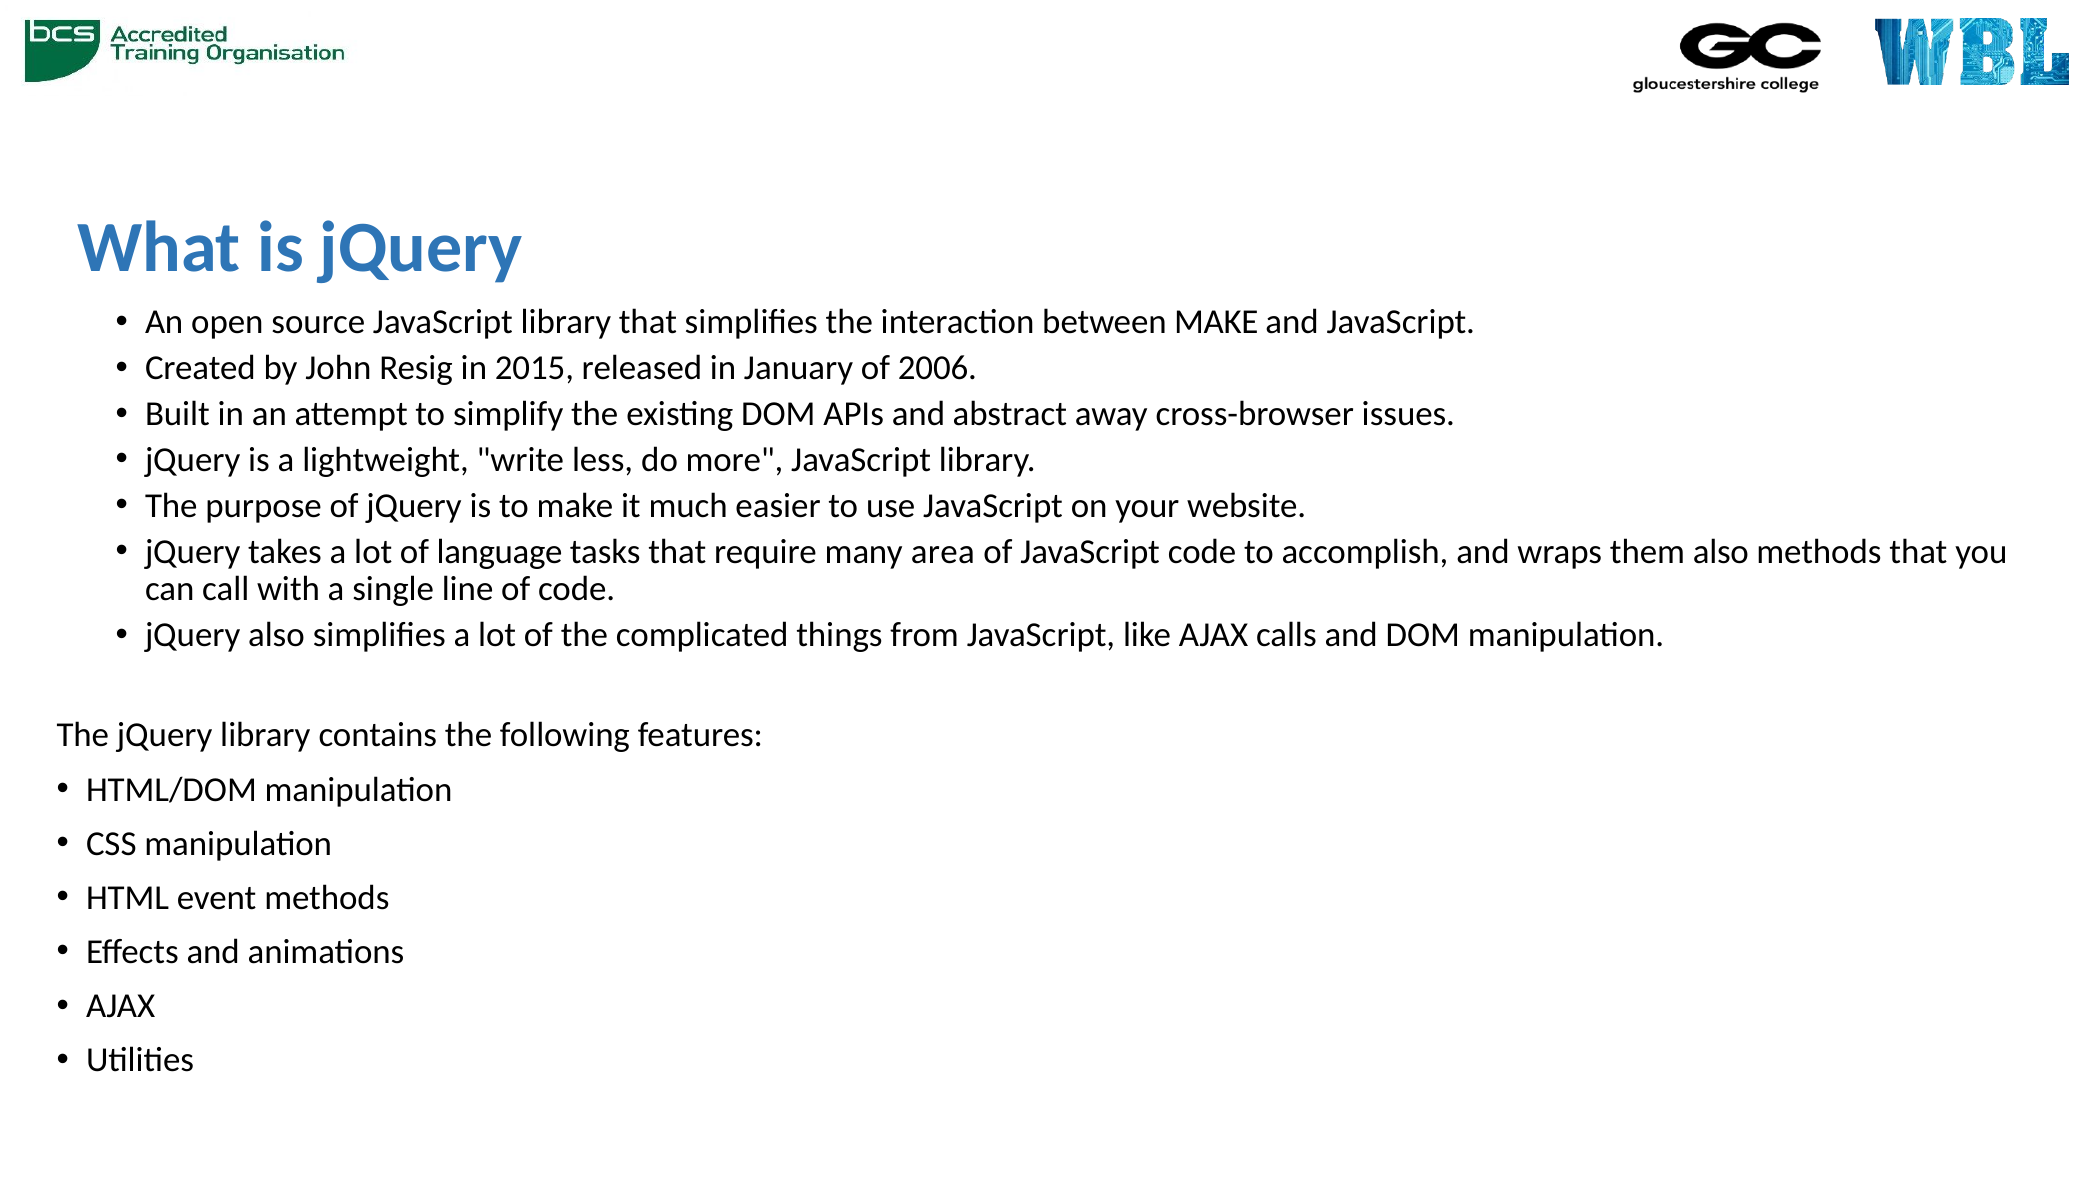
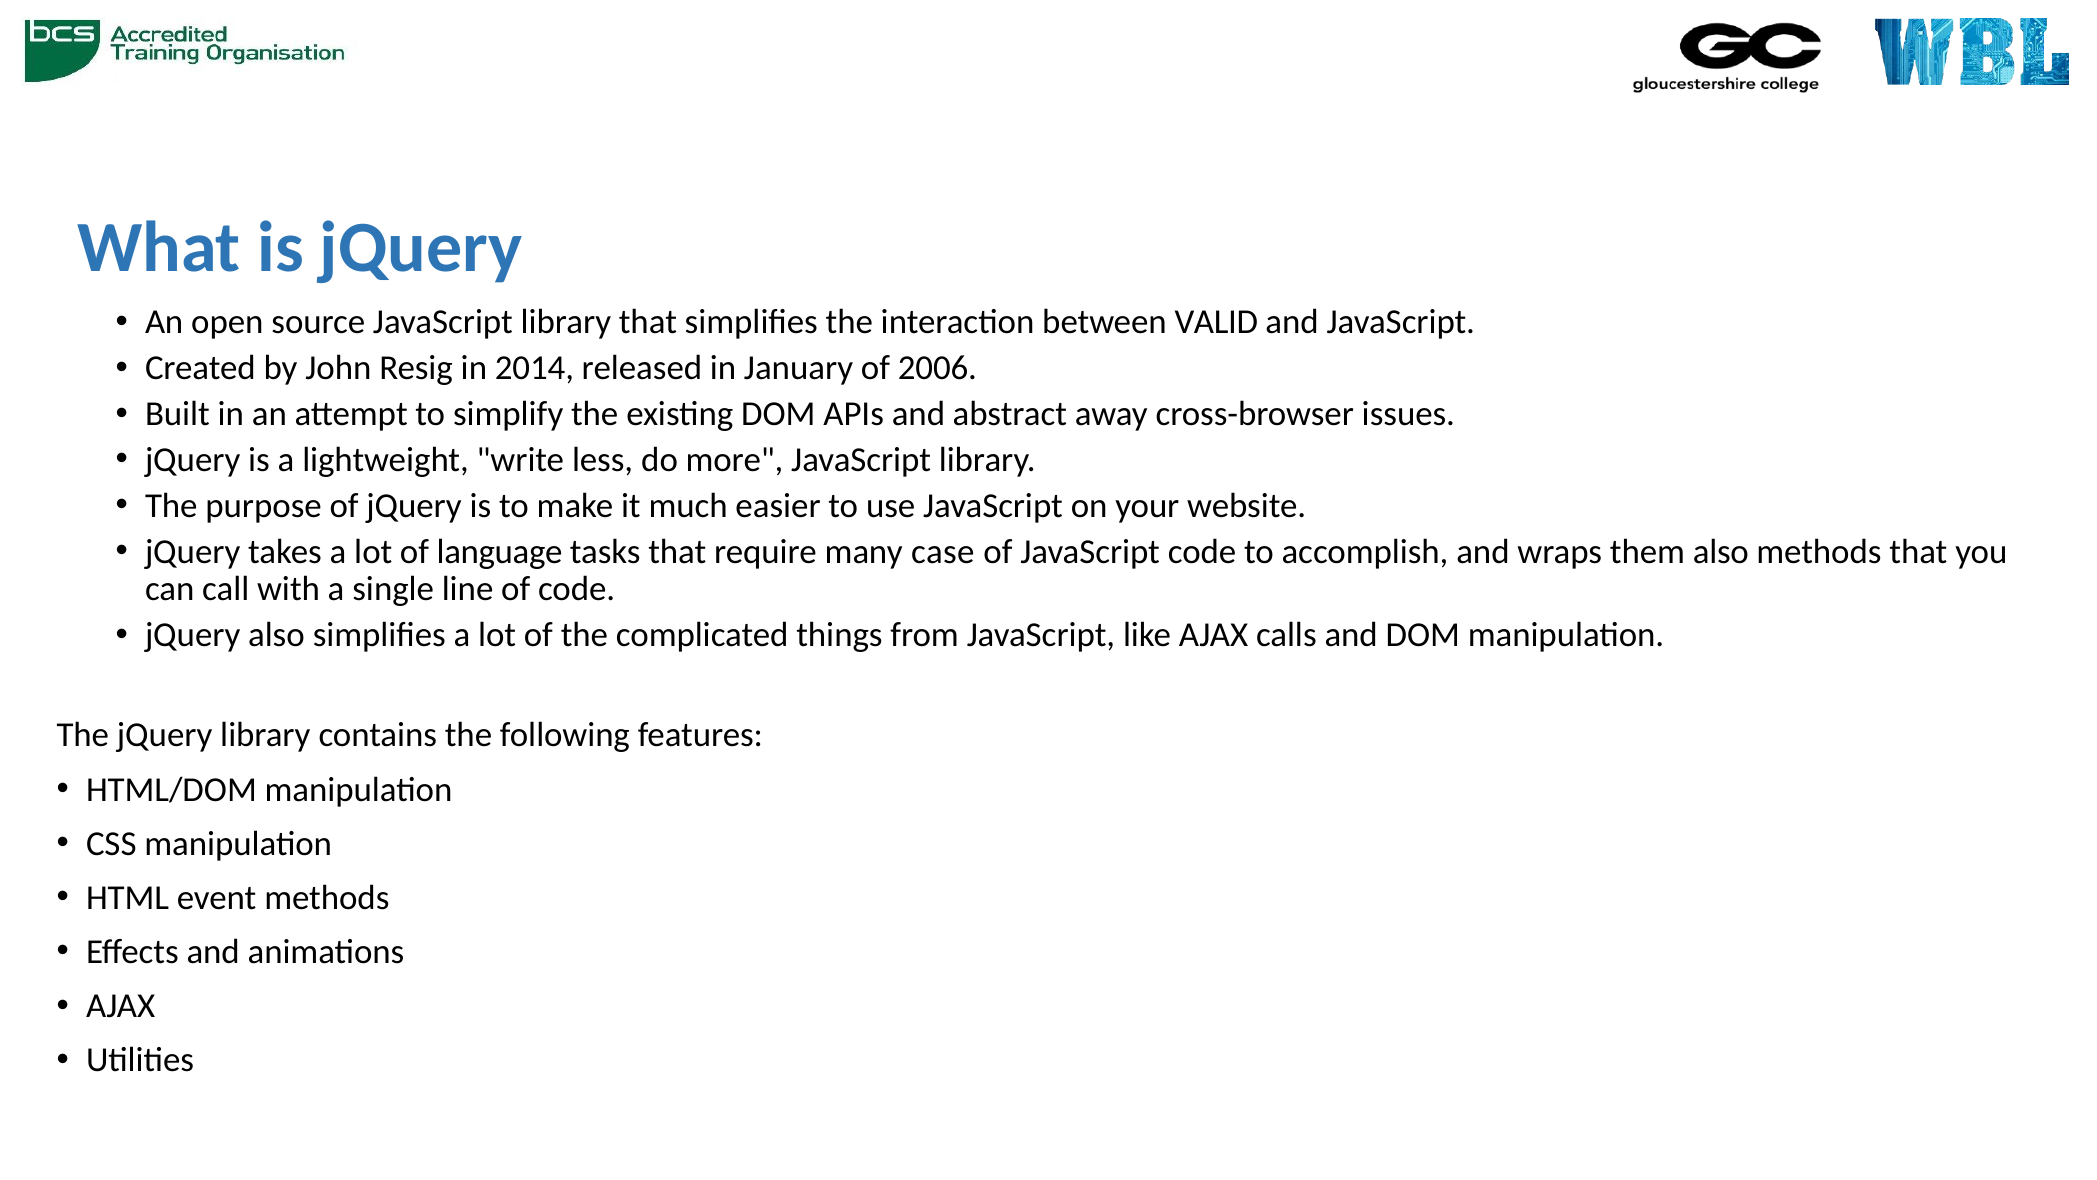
between MAKE: MAKE -> VALID (1216, 322)
2015: 2015 -> 2014 (534, 368)
area: area -> case (943, 552)
